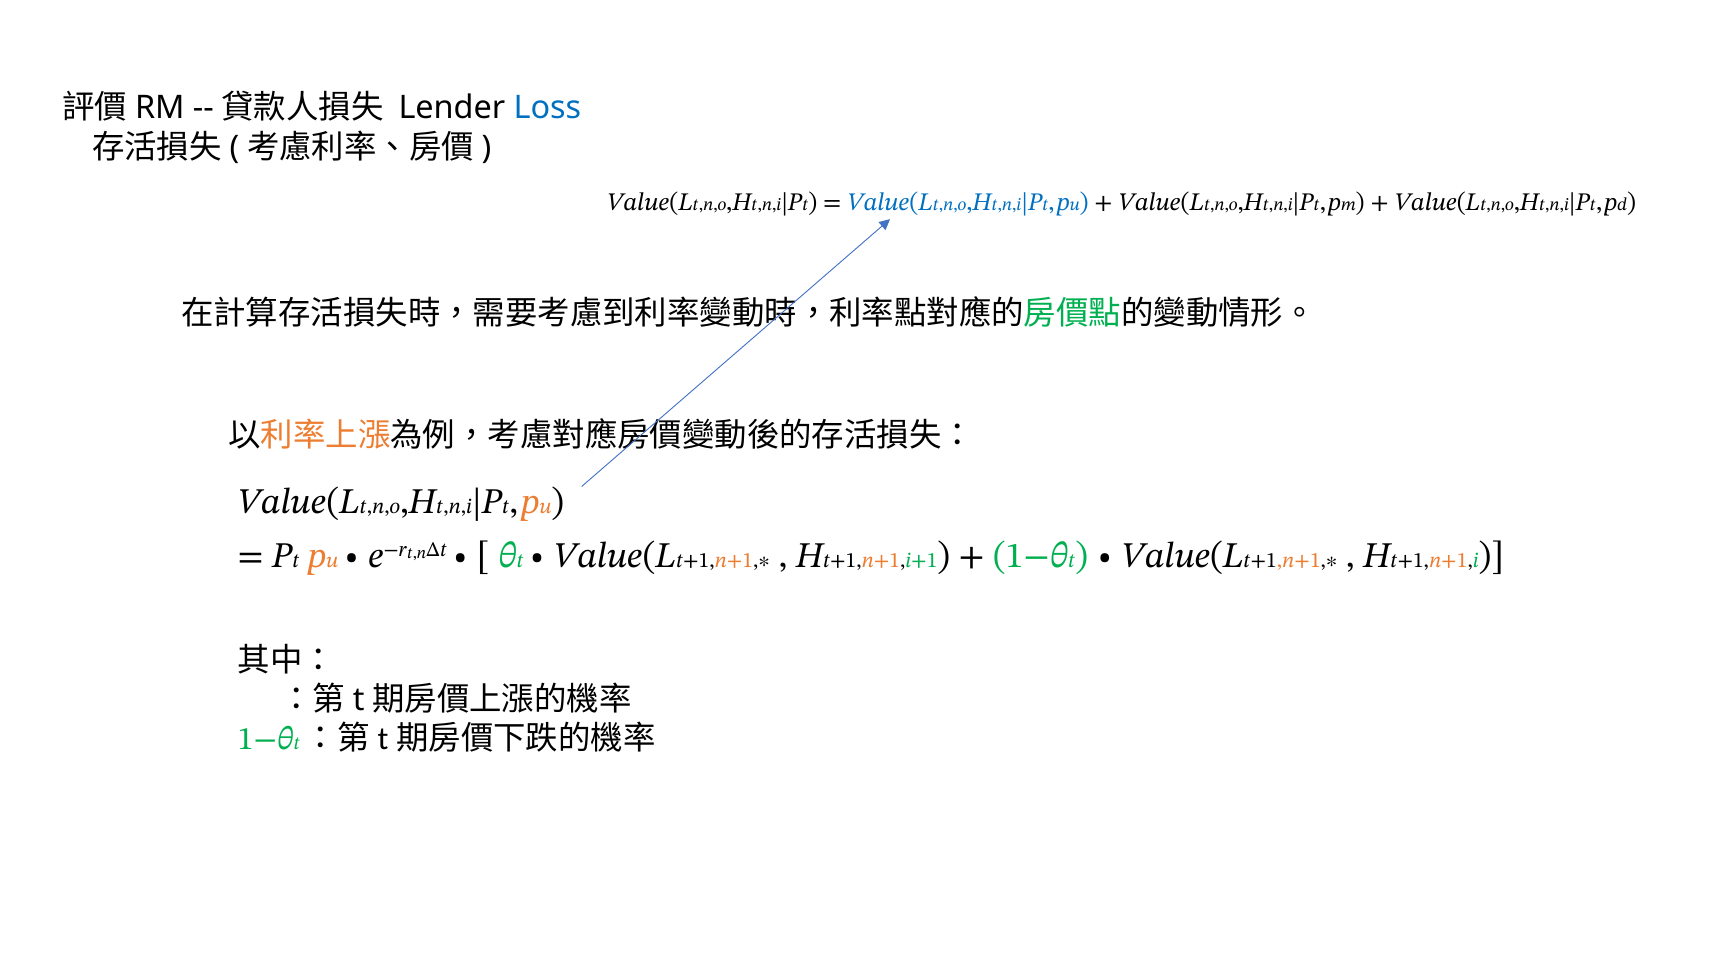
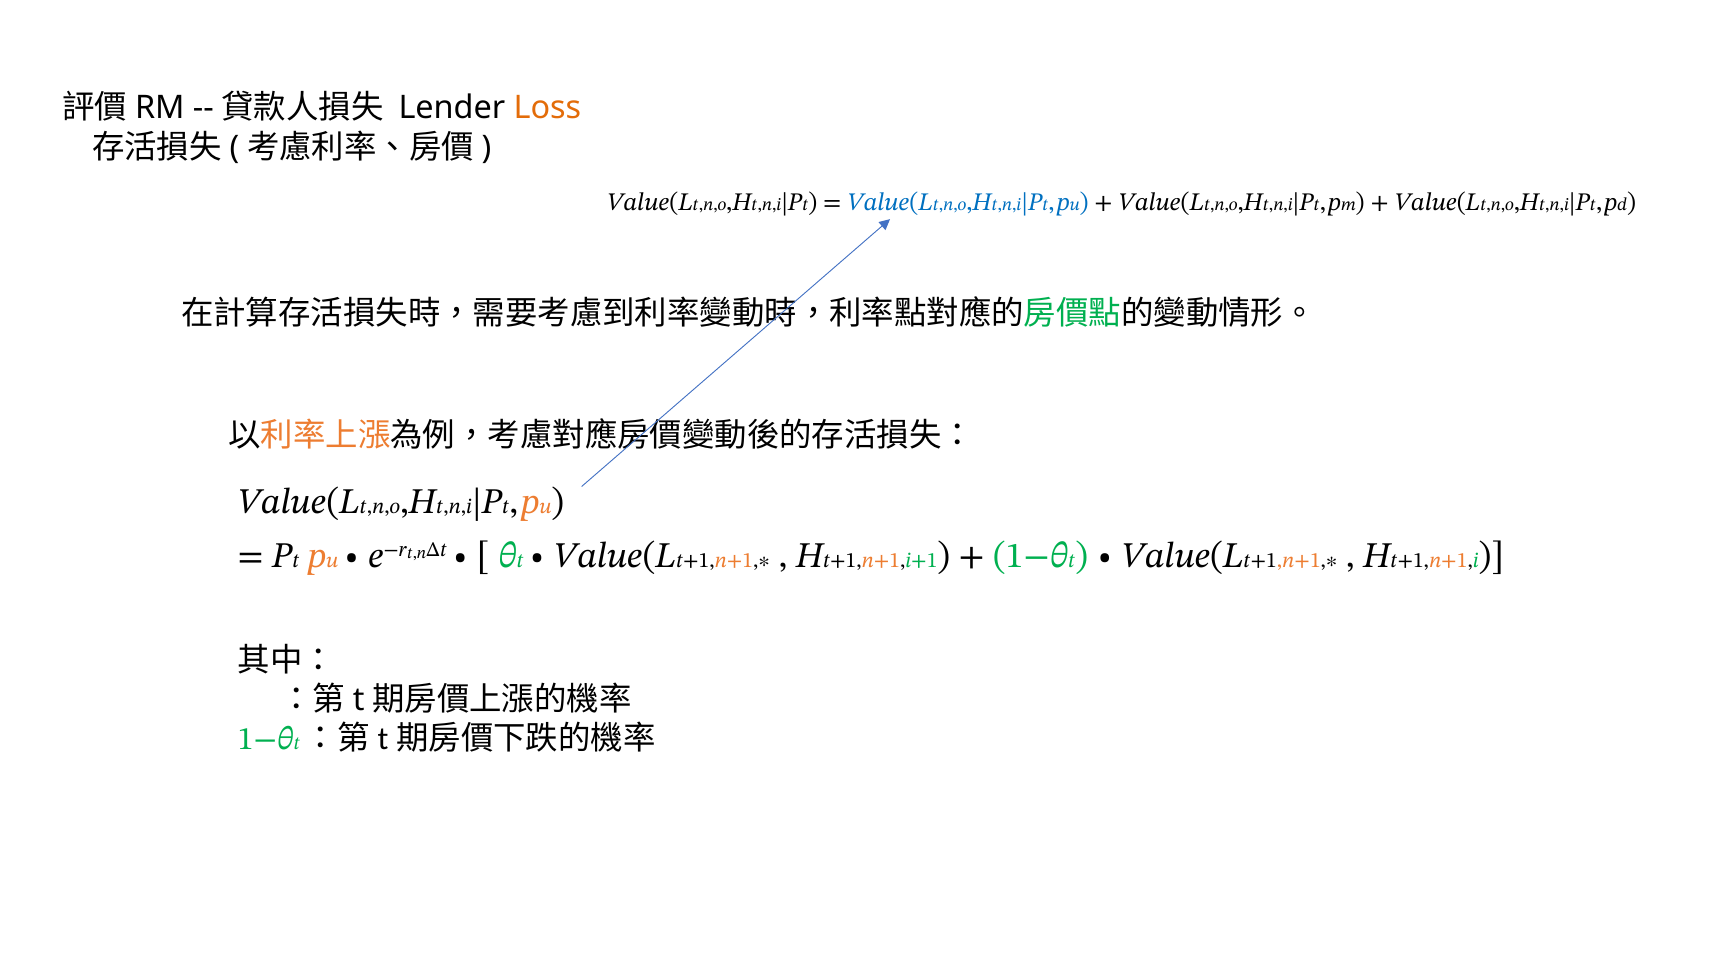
Loss colour: blue -> orange (547, 107)
